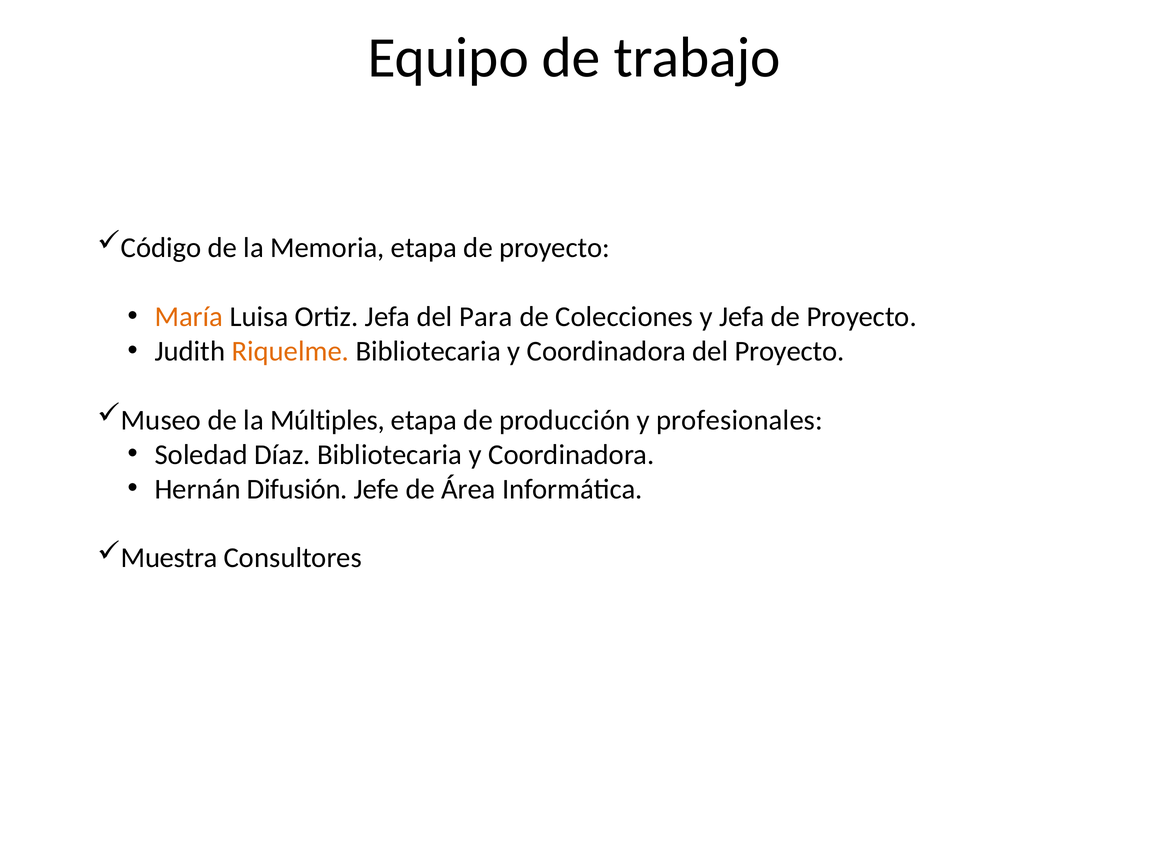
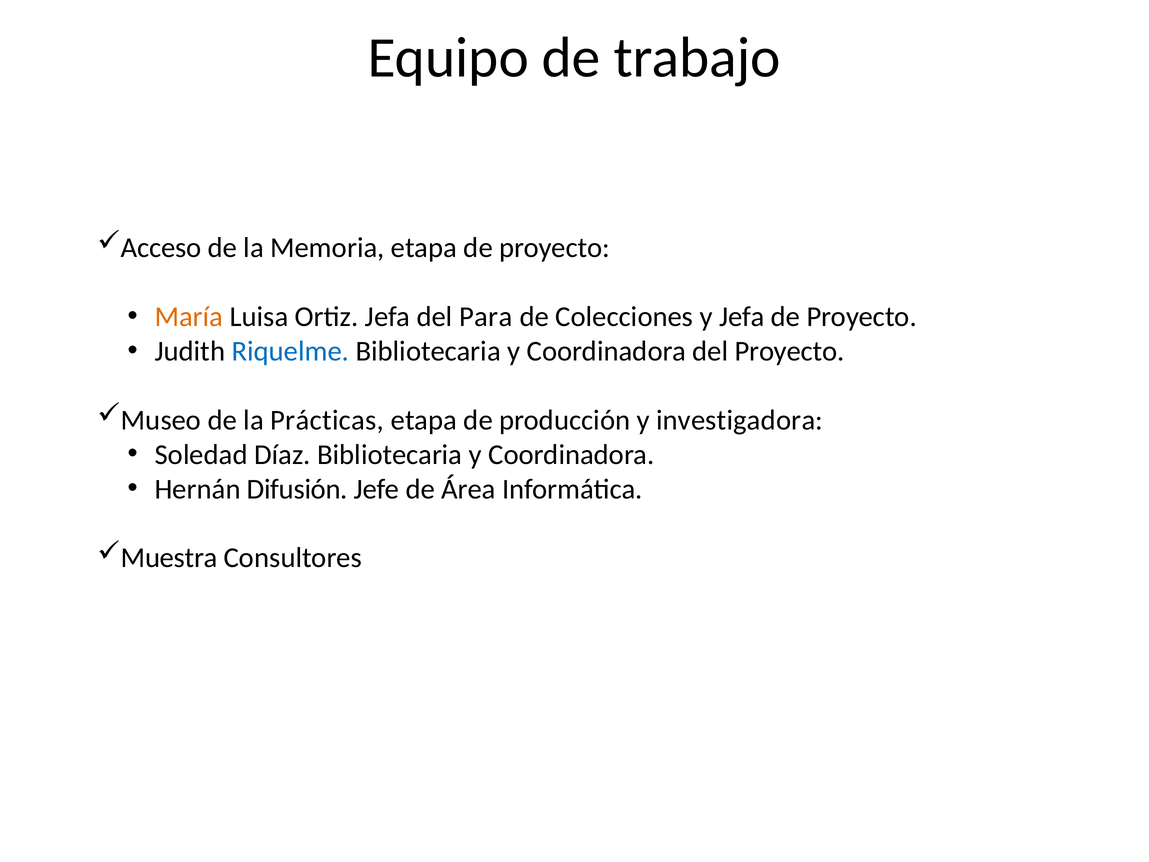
Código: Código -> Acceso (161, 248)
Riquelme colour: orange -> blue (290, 351)
Múltiples: Múltiples -> Prácticas (327, 420)
profesionales: profesionales -> investigadora (740, 420)
